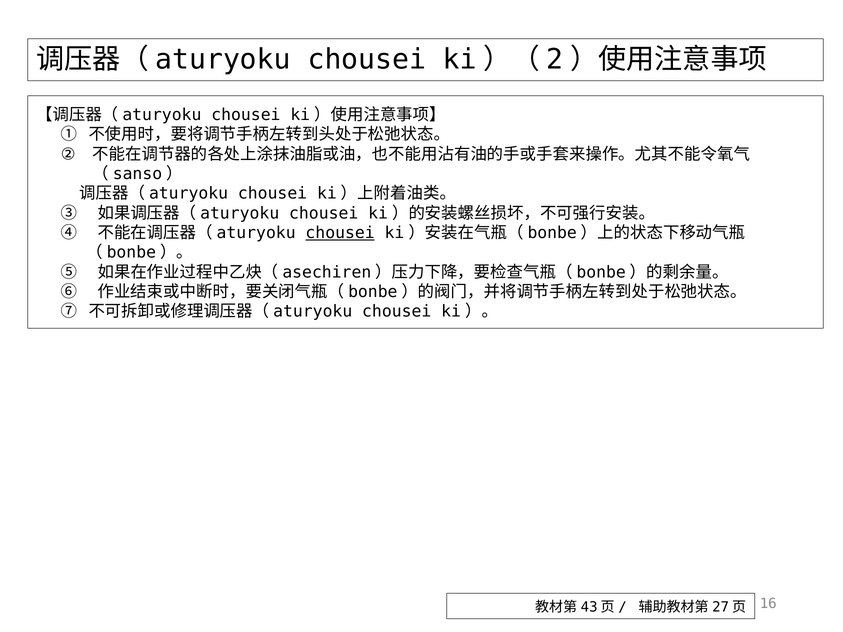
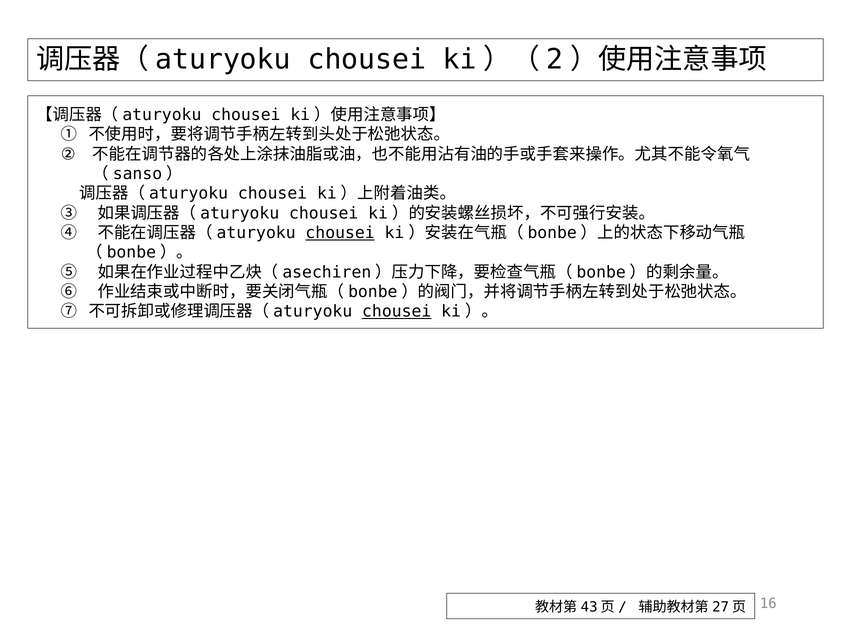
chousei underline: none -> present (397, 312)
